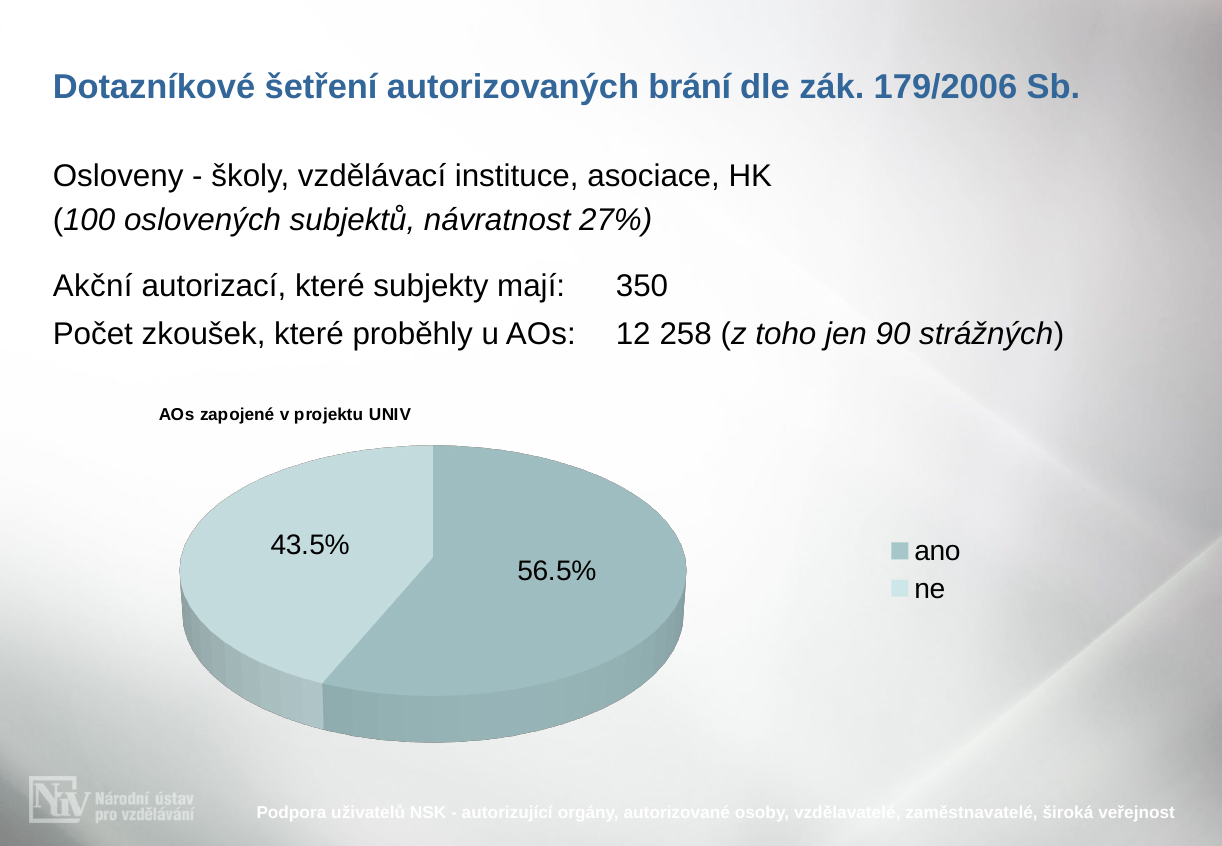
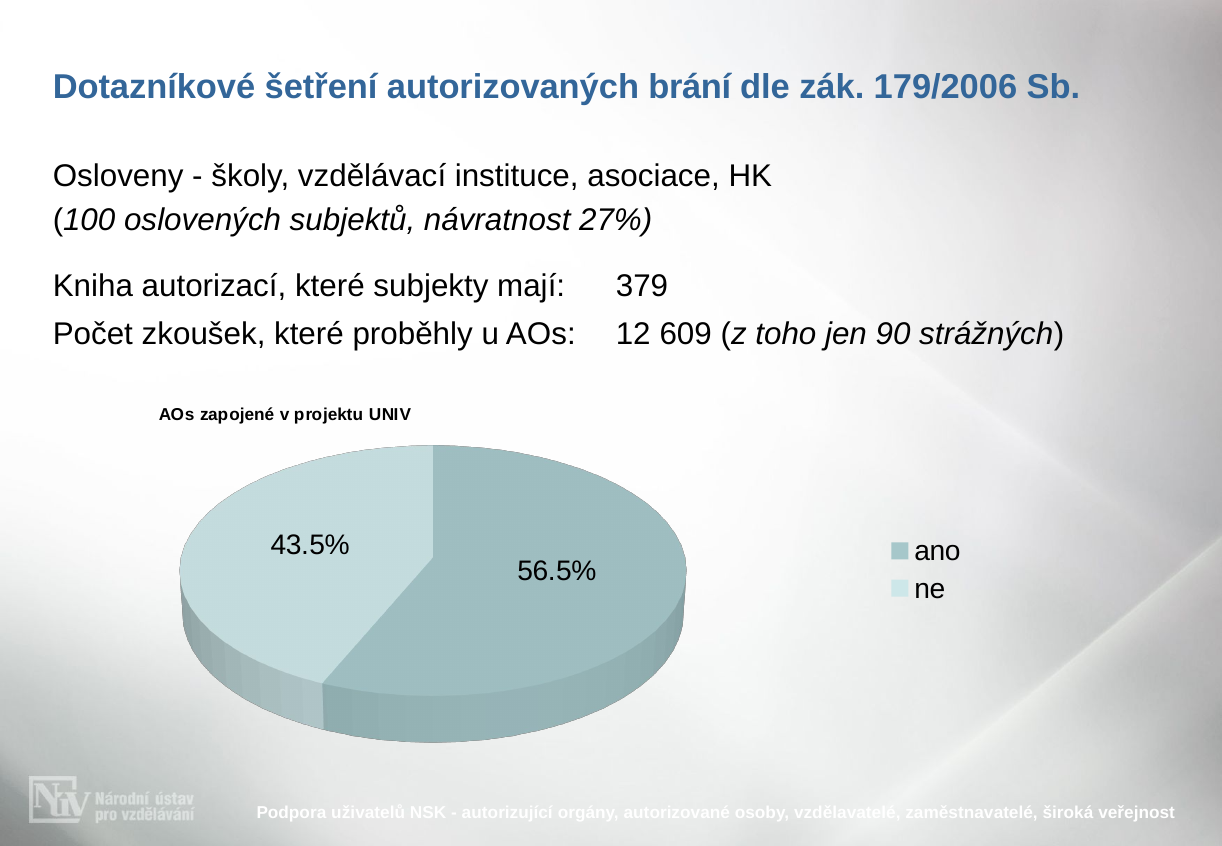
Akční: Akční -> Kniha (93, 286)
350: 350 -> 379 (642, 286)
258: 258 -> 609 (686, 334)
